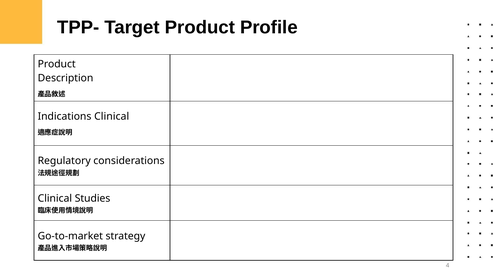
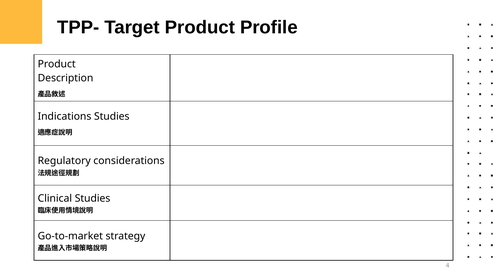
Indications Clinical: Clinical -> Studies (112, 117)
